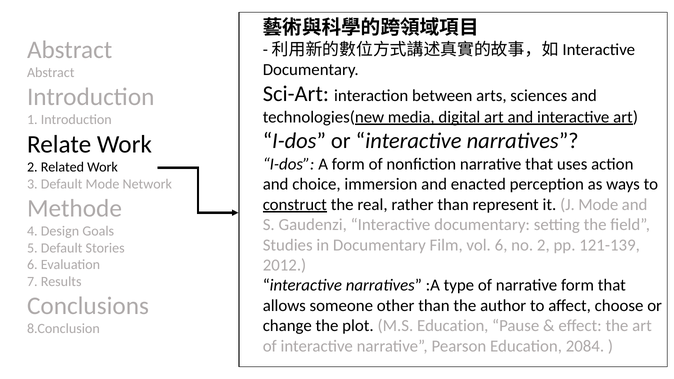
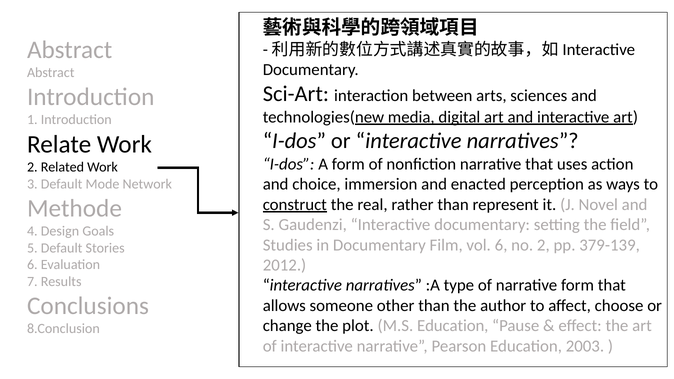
J Mode: Mode -> Novel (598, 205)
121-139: 121-139 -> 379-139 (610, 245)
2084: 2084 -> 2003 (585, 346)
